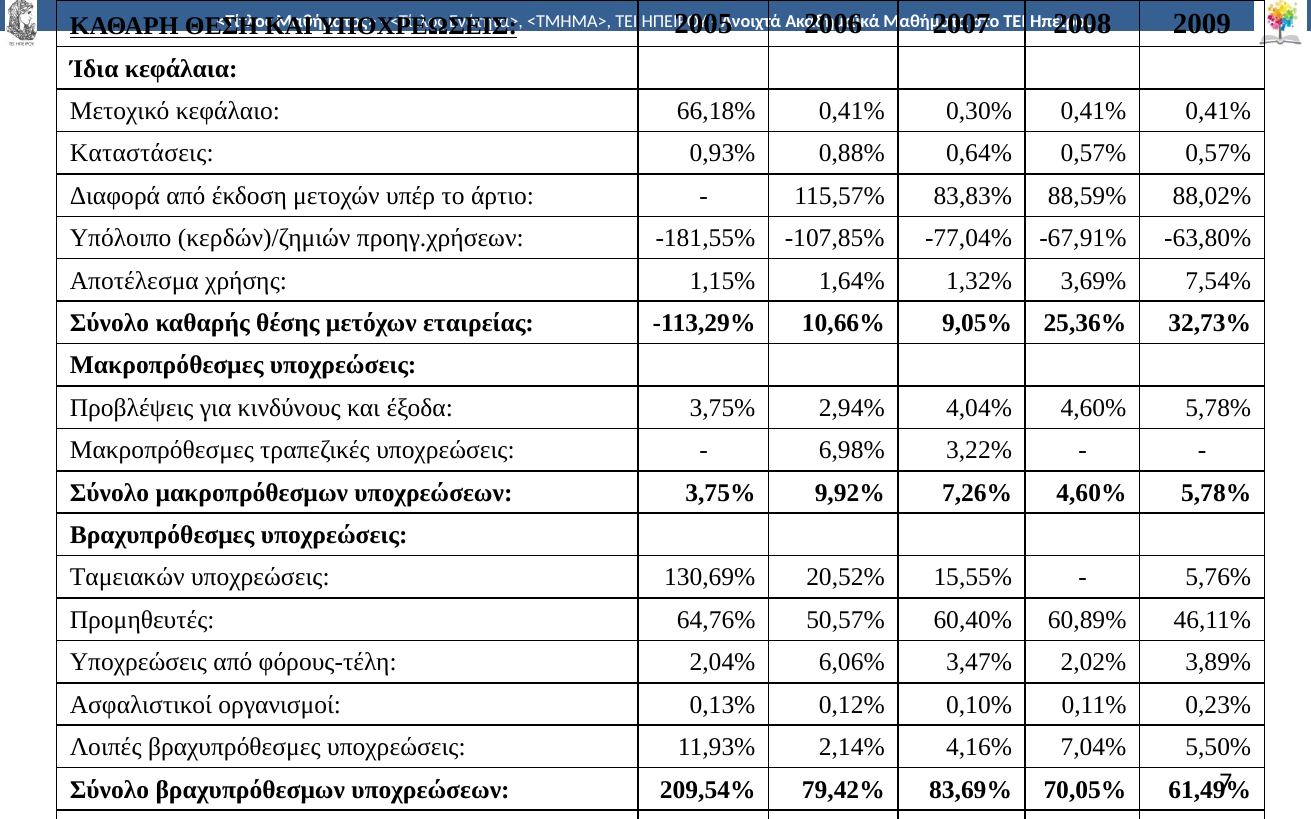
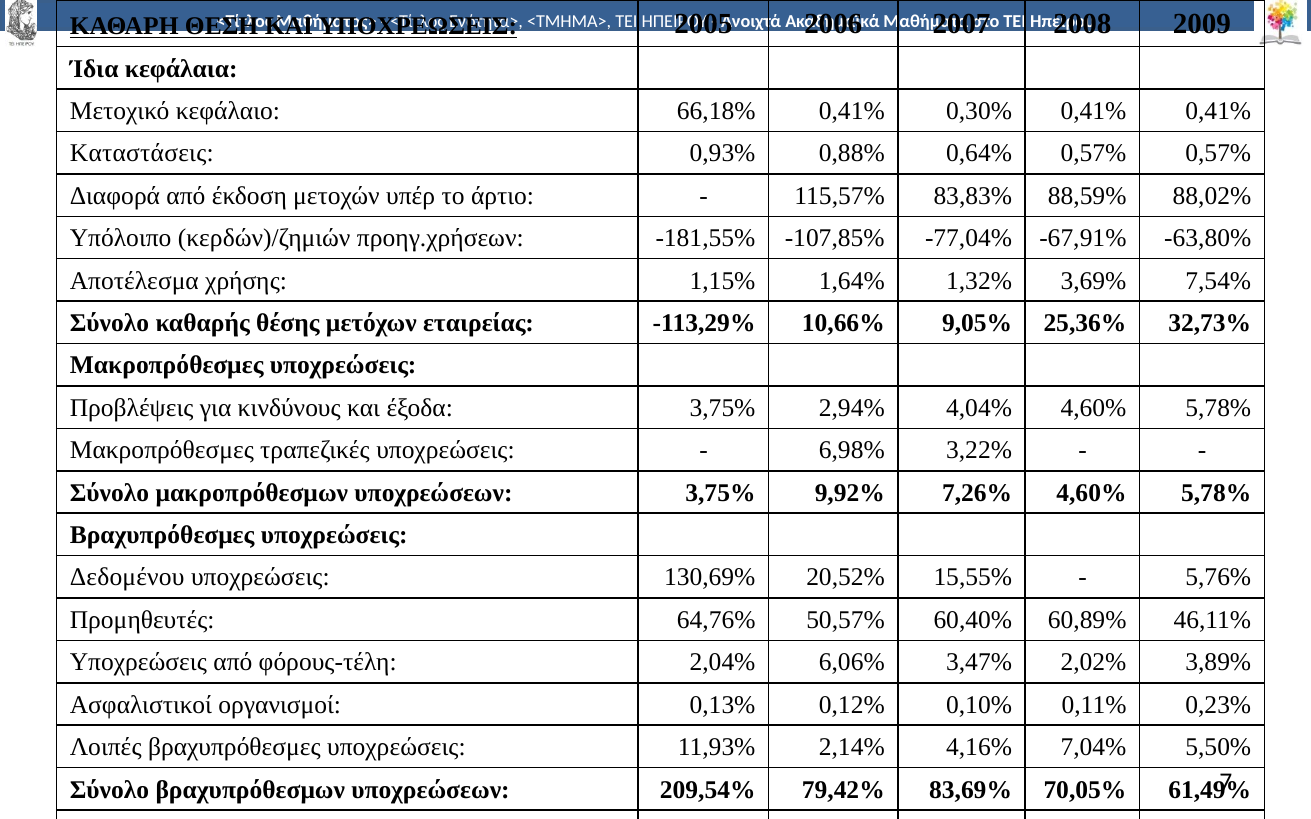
Ταμειακών: Ταμειακών -> Δεδομένου (127, 578)
